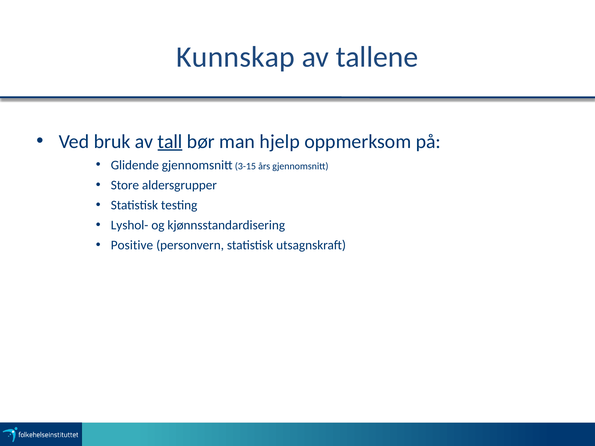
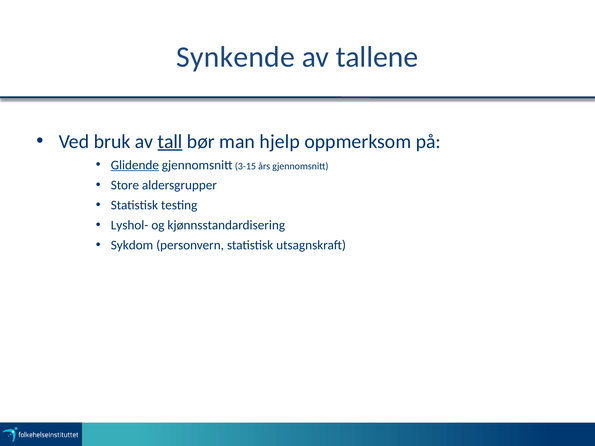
Kunnskap: Kunnskap -> Synkende (236, 57)
Glidende underline: none -> present (135, 165)
Positive: Positive -> Sykdom (132, 245)
